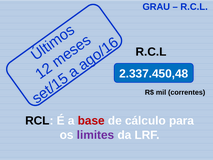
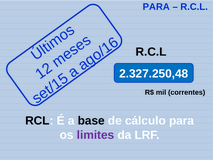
GRAU: GRAU -> PARA (156, 7)
2.337.450,48: 2.337.450,48 -> 2.327.250,48 (154, 74)
base colour: red -> black (91, 121)
